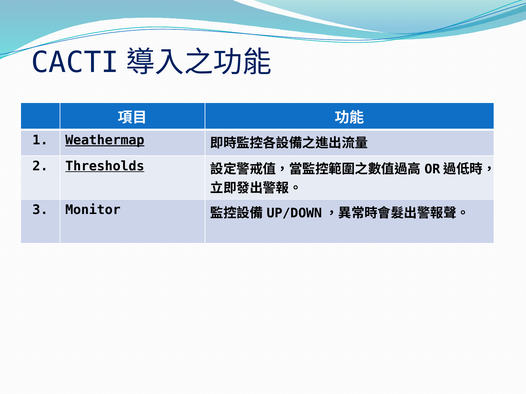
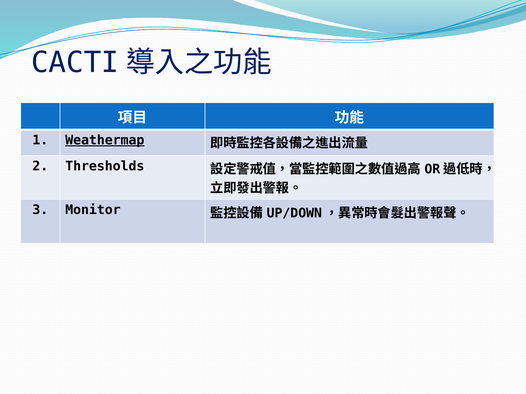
Thresholds underline: present -> none (105, 166)
